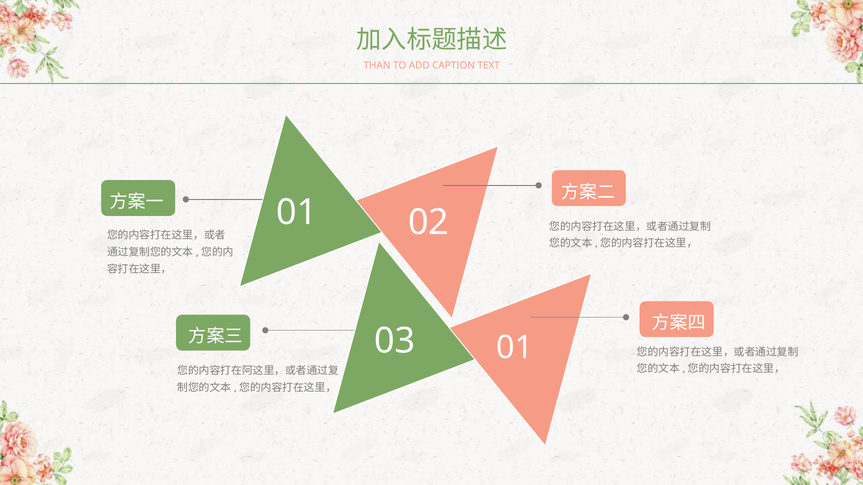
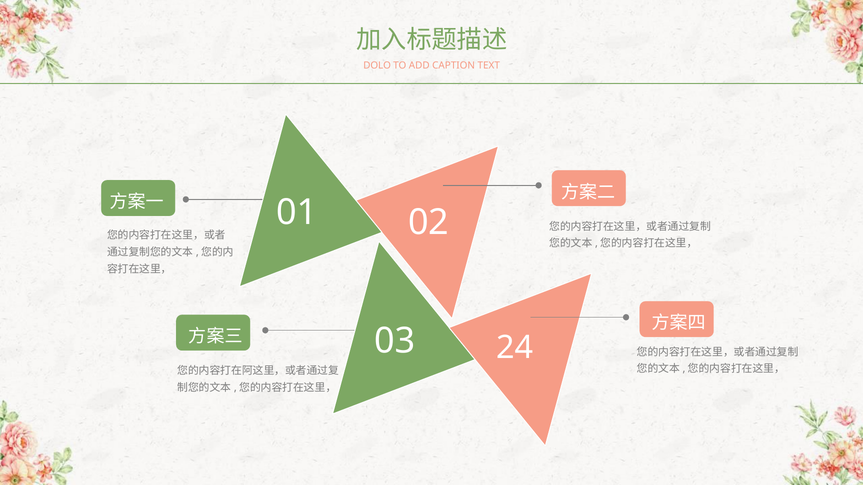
THAN: THAN -> DOLO (377, 66)
03 01: 01 -> 24 (515, 348)
